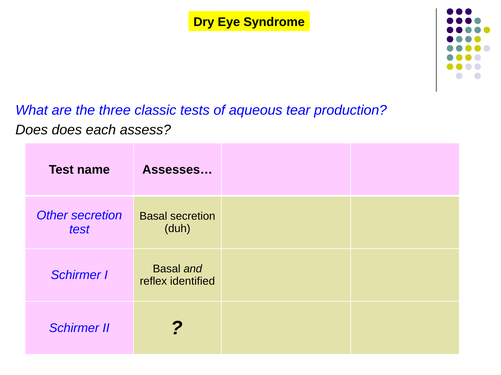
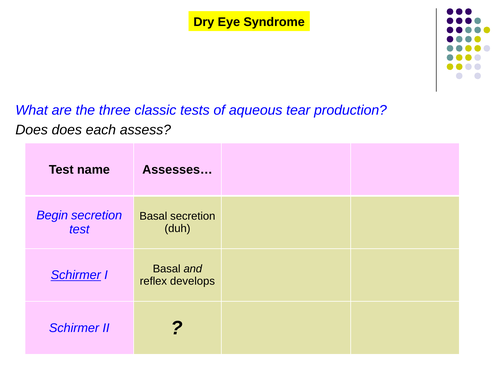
Other: Other -> Begin (52, 216)
Schirmer underline: none -> present (76, 276)
identified: identified -> develops (192, 282)
